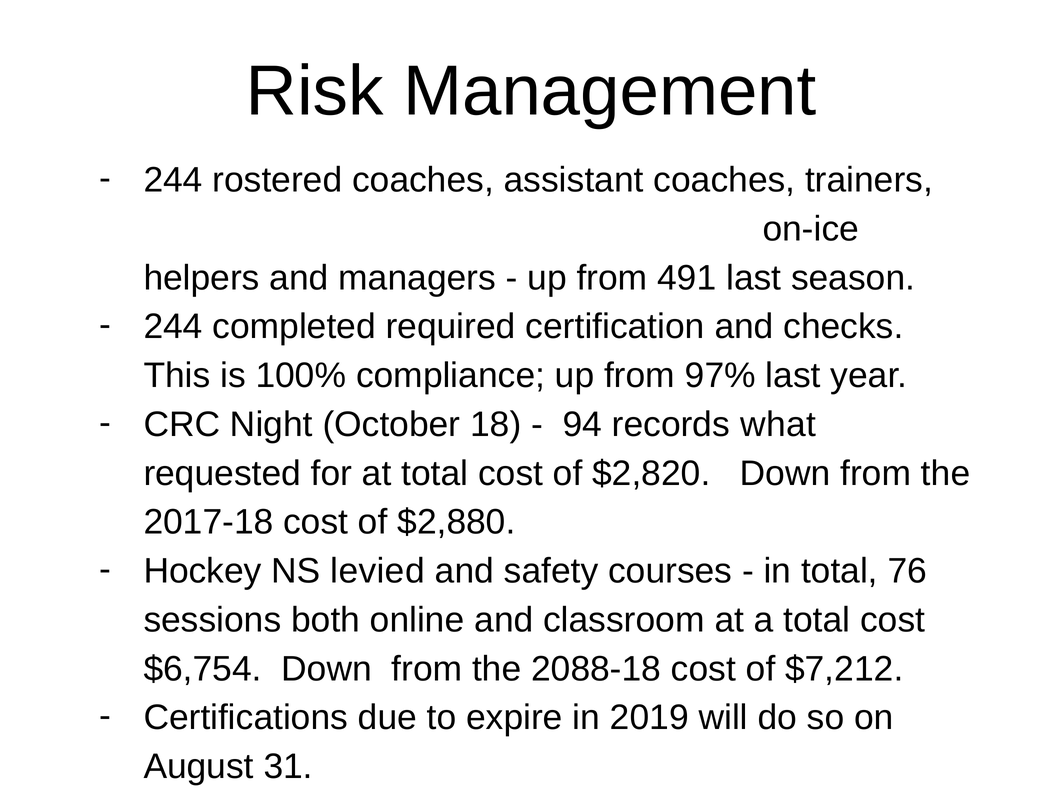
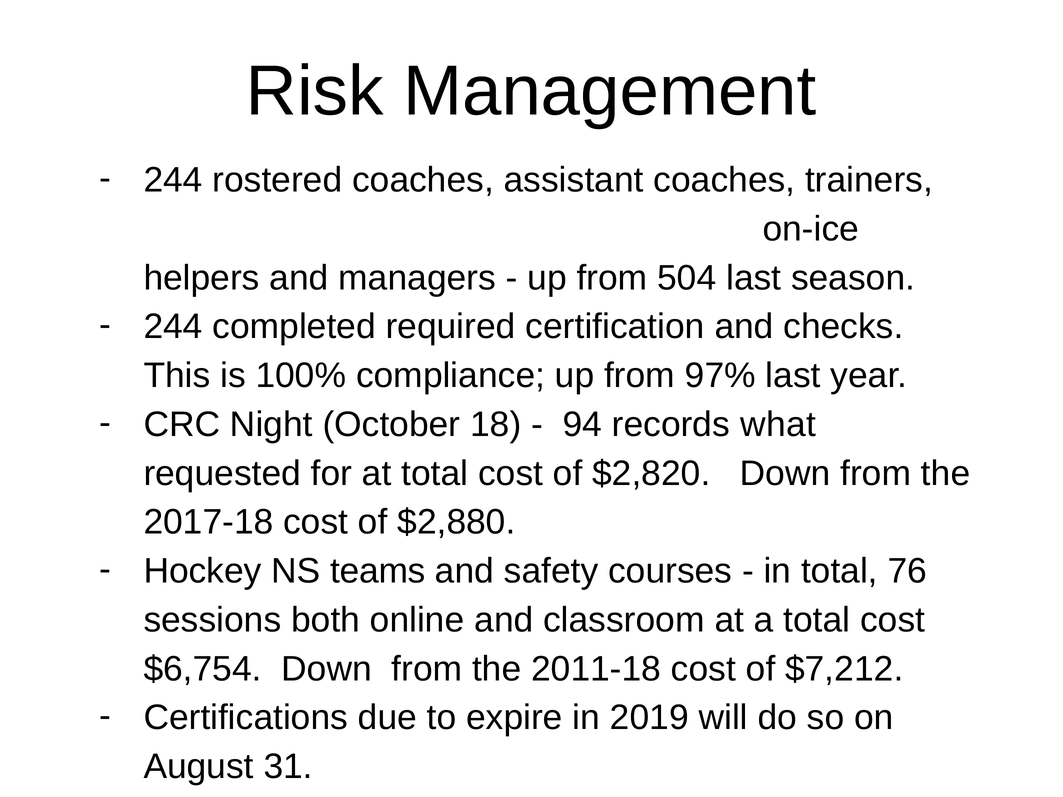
491: 491 -> 504 (687, 278)
levied: levied -> teams (378, 571)
2088-18: 2088-18 -> 2011-18 (596, 669)
